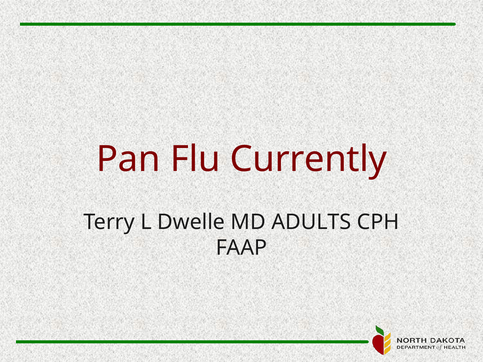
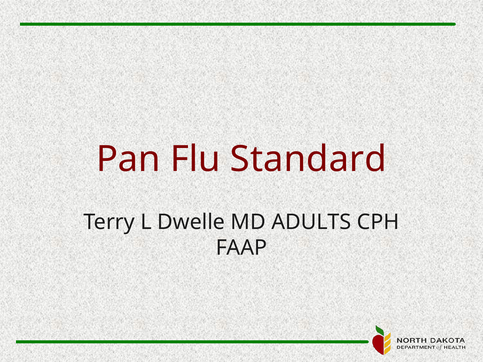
Currently: Currently -> Standard (308, 159)
